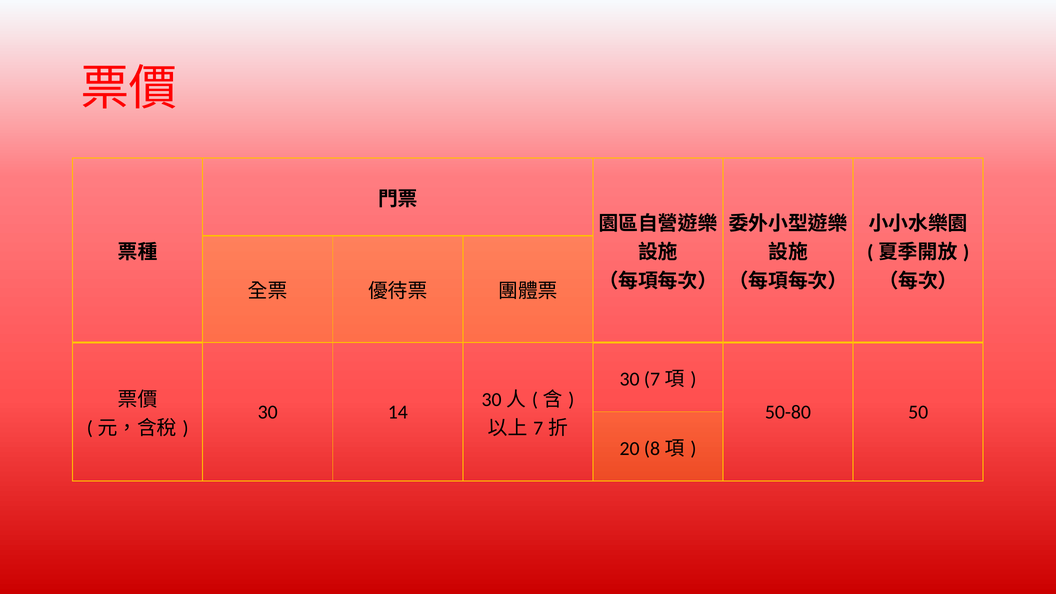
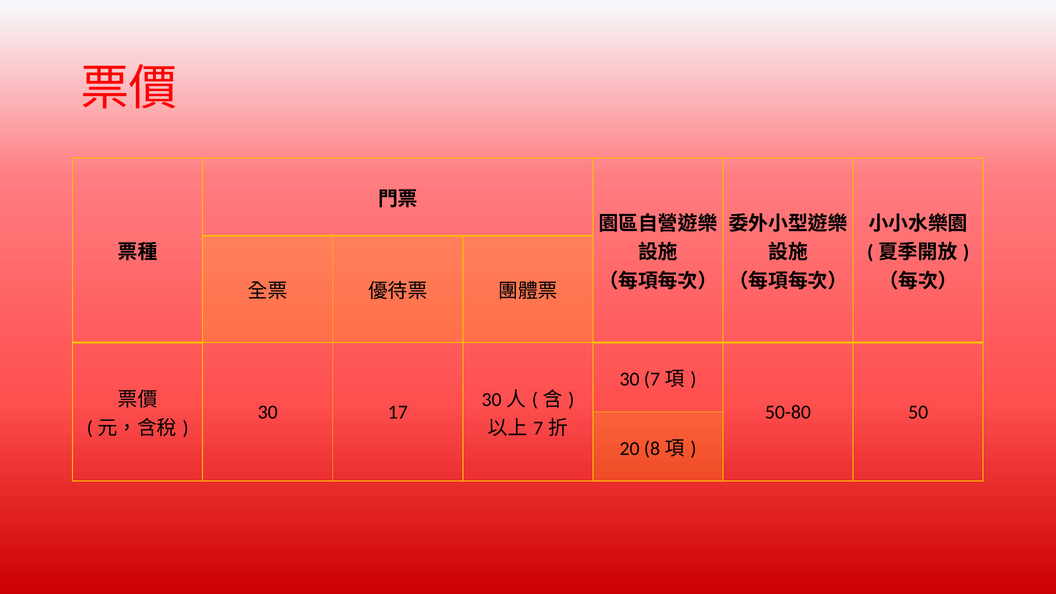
14: 14 -> 17 (398, 412)
